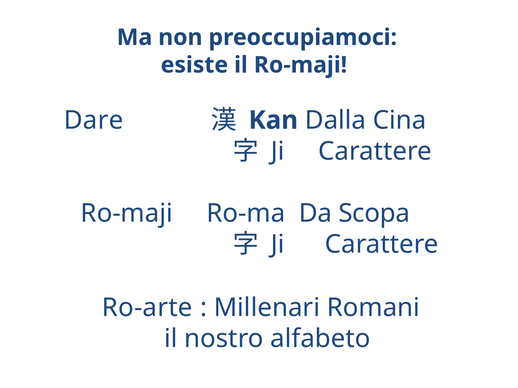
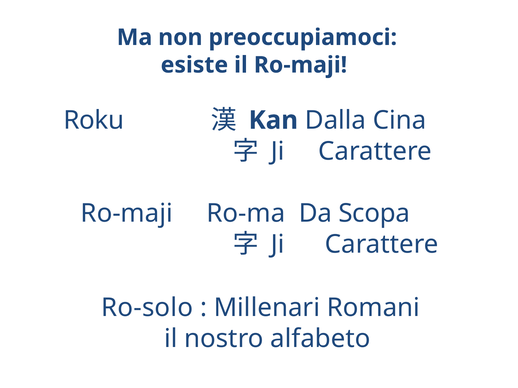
Dare: Dare -> Roku (94, 120)
Ro-arte: Ro-arte -> Ro-solo (147, 308)
